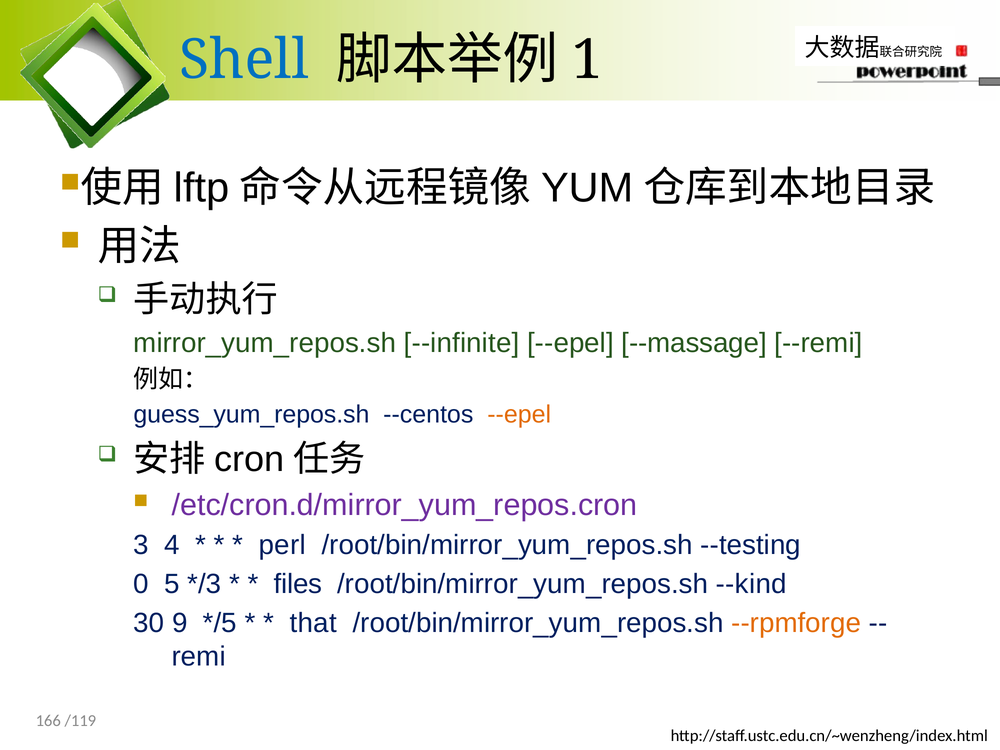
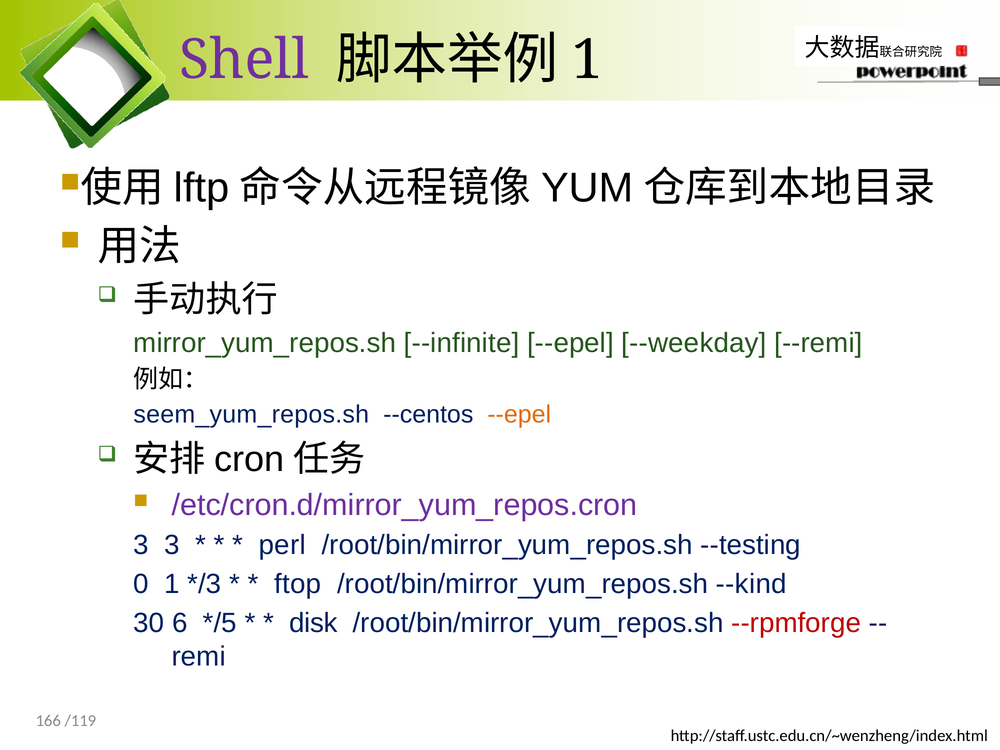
Shell colour: blue -> purple (244, 60)
--massage: --massage -> --weekday (694, 343)
guess_yum_repos.sh: guess_yum_repos.sh -> seem_yum_repos.sh (251, 415)
3 4: 4 -> 3 (172, 545)
0 5: 5 -> 1 (172, 584)
files: files -> ftop (298, 584)
9: 9 -> 6 (180, 623)
that: that -> disk (314, 623)
--rpmforge colour: orange -> red (796, 623)
